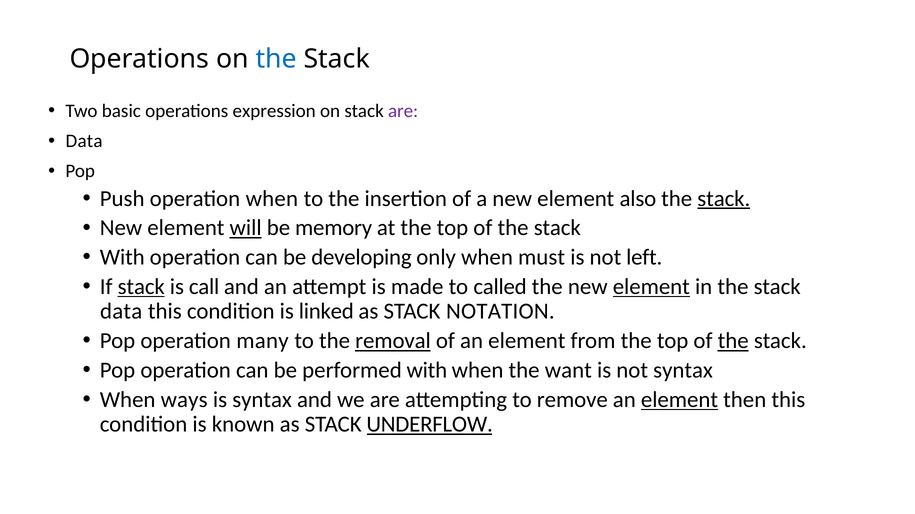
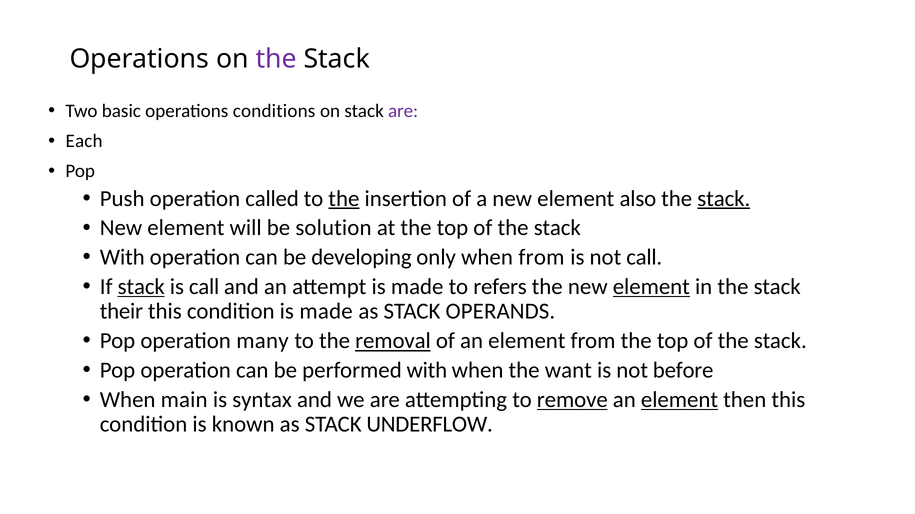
the colour: blue -> purple (276, 59)
expression: expression -> conditions (274, 111)
Data: Data -> Each (84, 141)
operation when: when -> called (272, 199)
the underline: none -> present (344, 199)
will underline: present -> none (246, 228)
memory: memory -> solution (333, 228)
when must: must -> from (541, 258)
not left: left -> call (644, 258)
called: called -> refers (500, 287)
data: data -> their (121, 312)
condition is linked: linked -> made (326, 312)
NOTATION: NOTATION -> OPERANDS (500, 312)
the underline: present -> none (733, 341)
not syntax: syntax -> before (683, 371)
ways: ways -> main (184, 400)
remove underline: none -> present (572, 400)
UNDERFLOW underline: present -> none (430, 425)
